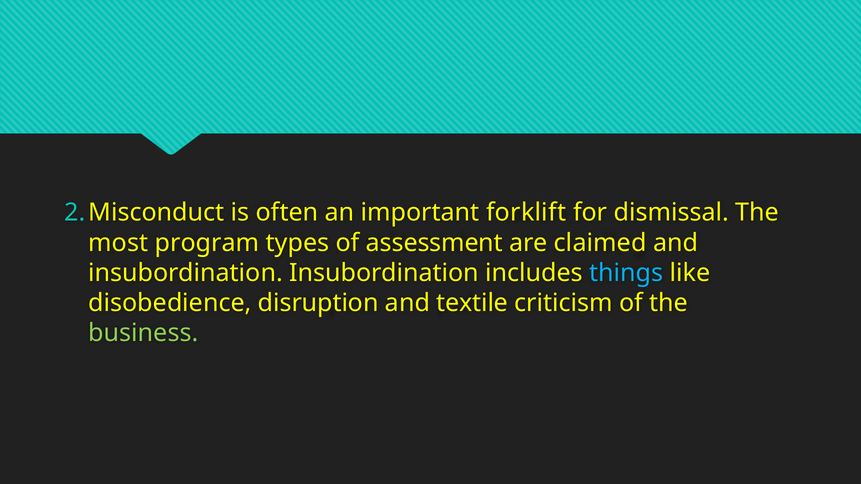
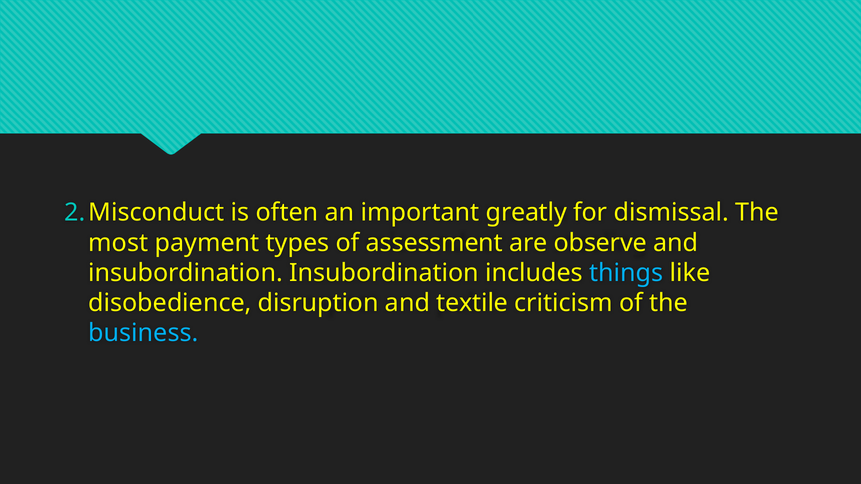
forklift: forklift -> greatly (526, 213)
program: program -> payment (207, 243)
claimed: claimed -> observe (600, 243)
business colour: light green -> light blue (143, 333)
